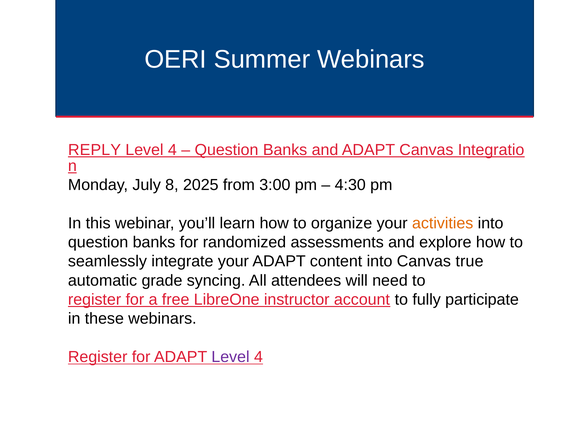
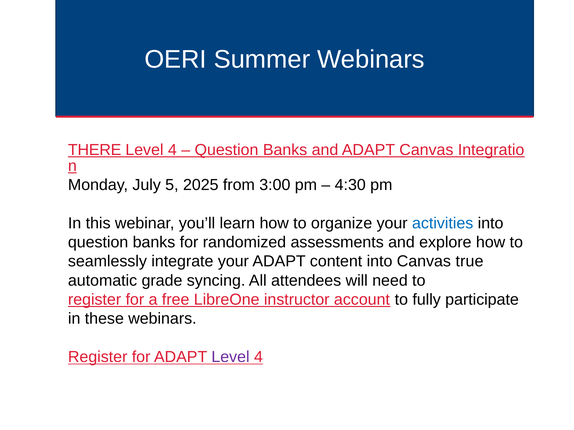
REPLY: REPLY -> THERE (95, 150)
8: 8 -> 5 (172, 185)
activities colour: orange -> blue (443, 223)
